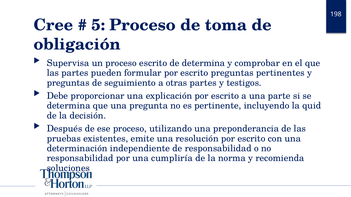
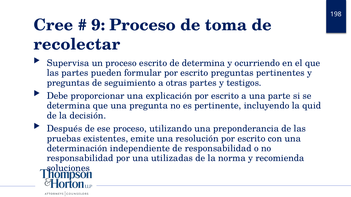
5: 5 -> 9 (98, 25)
obligación: obligación -> recolectar (77, 44)
comprobar: comprobar -> ocurriendo (257, 63)
cumpliría: cumpliría -> utilizadas (172, 159)
